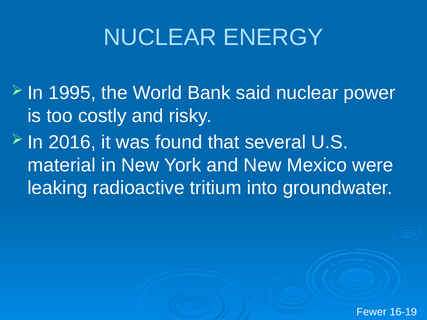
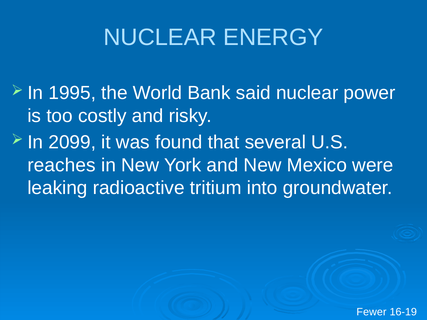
2016: 2016 -> 2099 (72, 142)
material: material -> reaches (62, 165)
